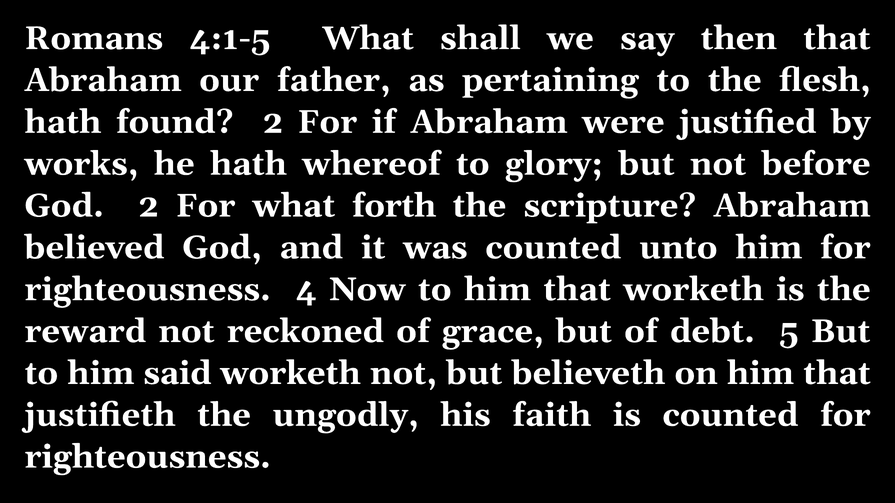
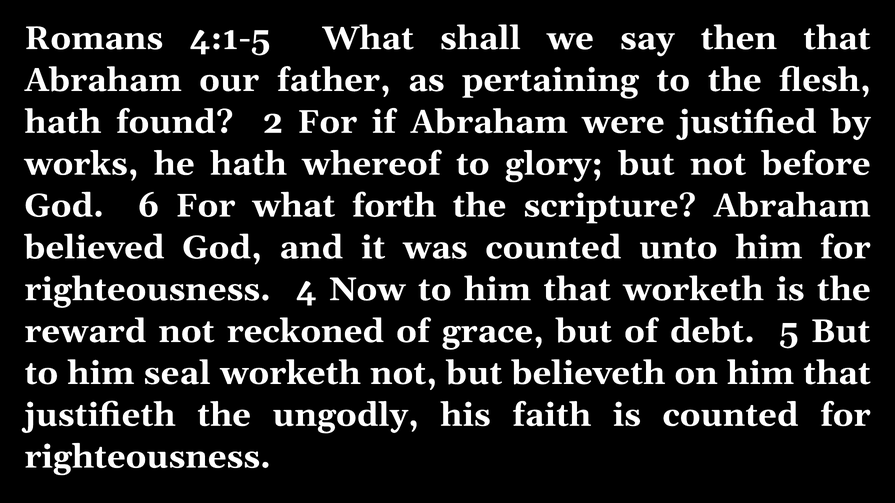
God 2: 2 -> 6 (149, 206)
said: said -> seal (177, 373)
